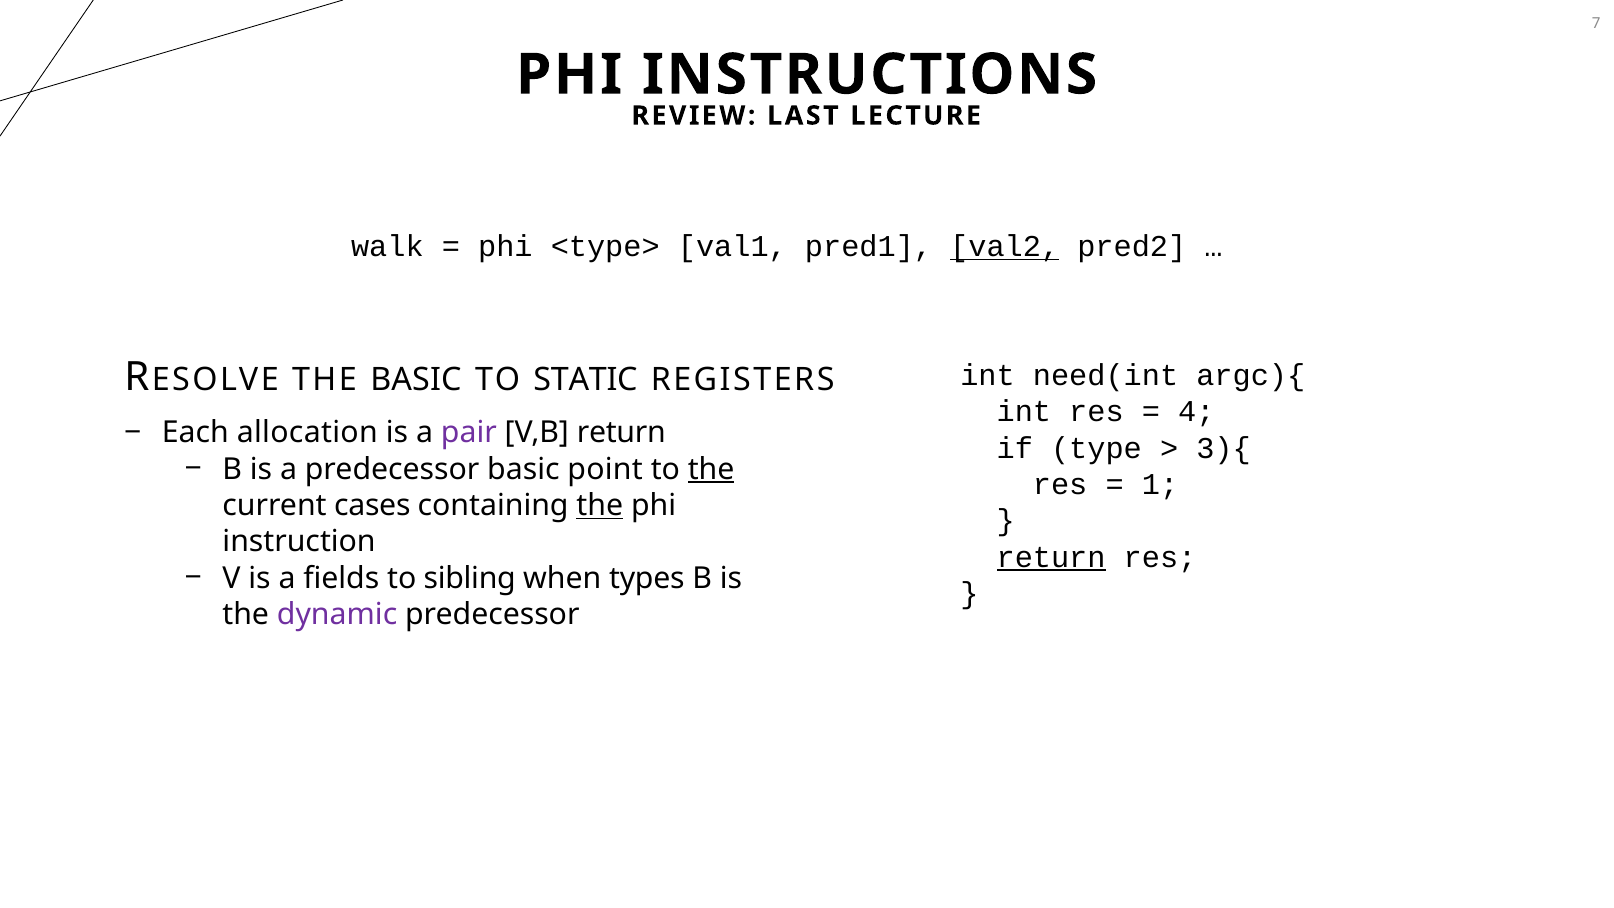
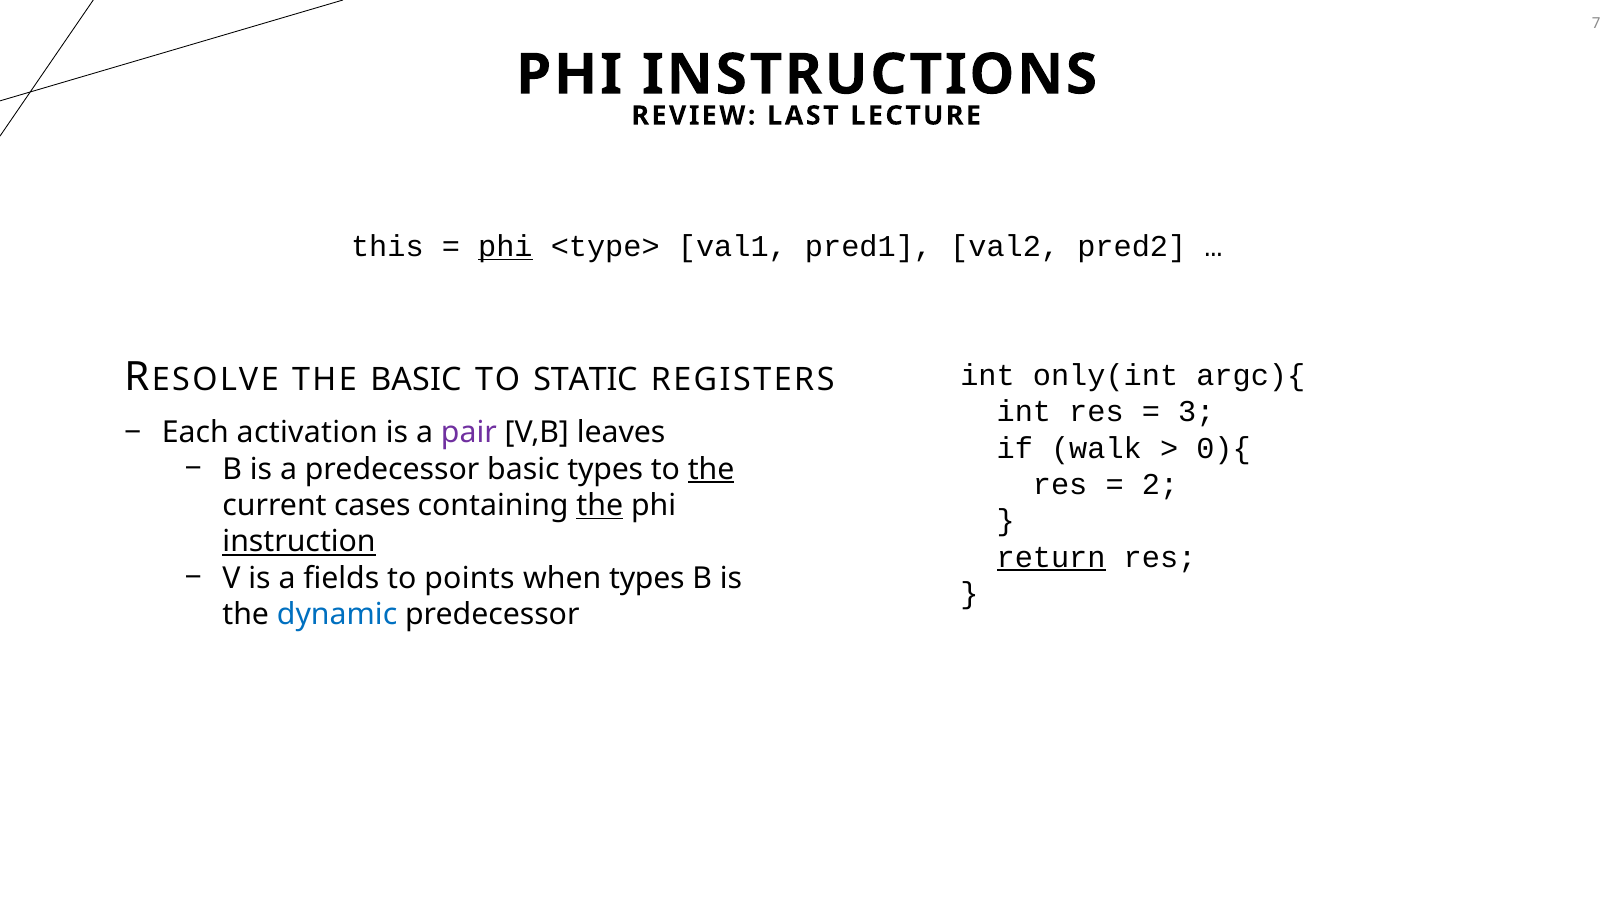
walk: walk -> this (387, 246)
phi underline: none -> present (505, 246)
val2 underline: present -> none (1005, 246)
need(int: need(int -> only(int (1106, 376)
4: 4 -> 3 (1196, 412)
allocation: allocation -> activation (307, 433)
V,B return: return -> leaves (621, 433)
type: type -> walk (1096, 448)
3){: 3){ -> 0){ (1224, 448)
basic point: point -> types (605, 469)
1: 1 -> 2 (1160, 484)
instruction underline: none -> present (299, 542)
sibling: sibling -> points (469, 578)
dynamic colour: purple -> blue (337, 614)
